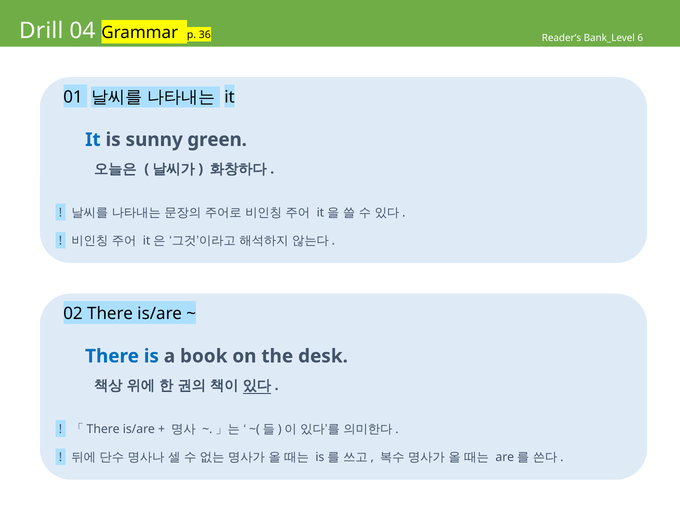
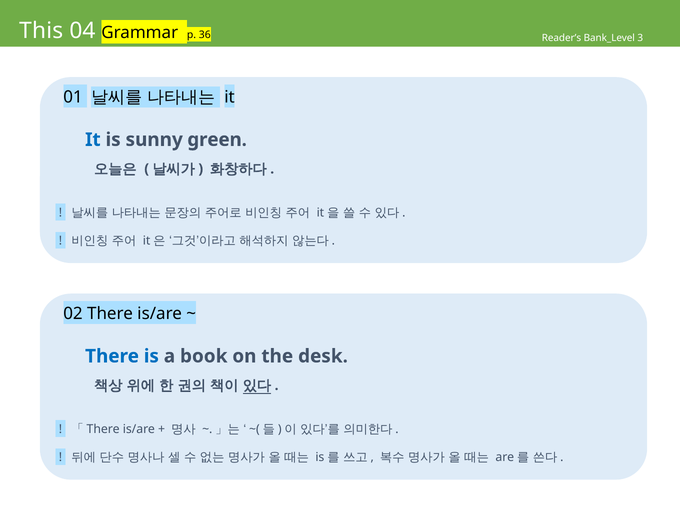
Drill: Drill -> This (41, 31)
6: 6 -> 3 (640, 38)
